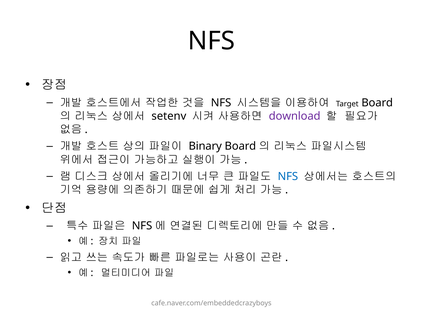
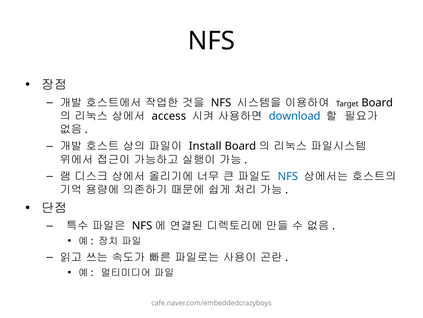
setenv: setenv -> access (169, 116)
download colour: purple -> blue (295, 116)
Binary: Binary -> Install (205, 146)
